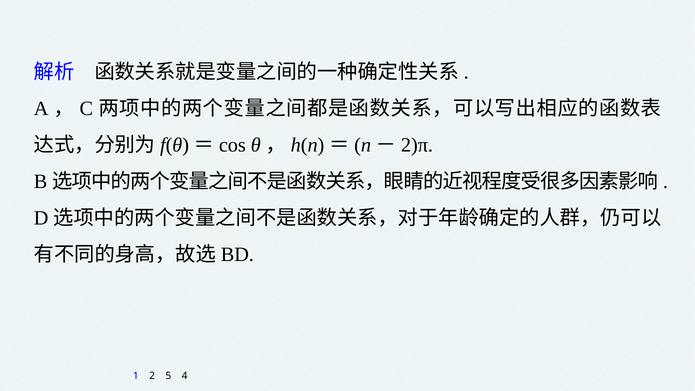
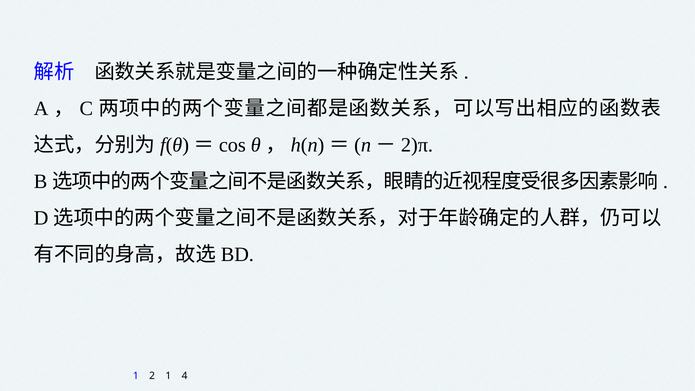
2 5: 5 -> 1 (168, 376)
